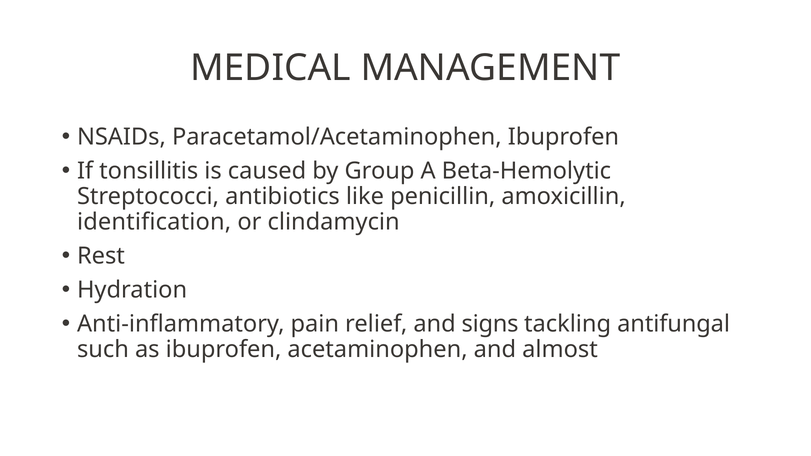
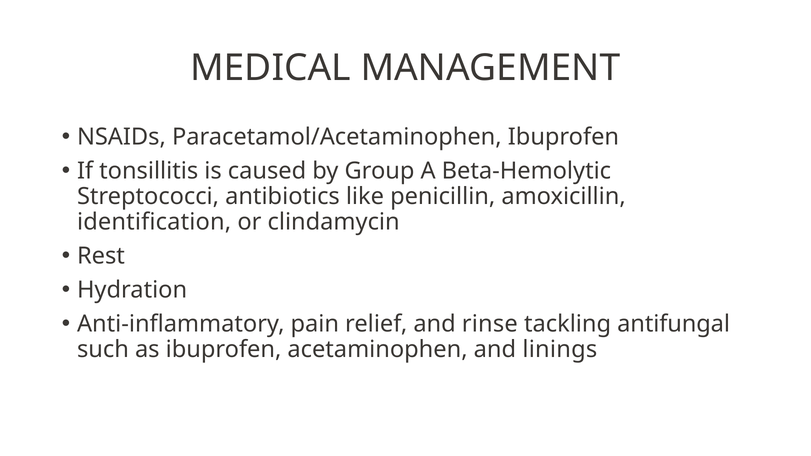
signs: signs -> rinse (490, 324)
almost: almost -> linings (560, 350)
